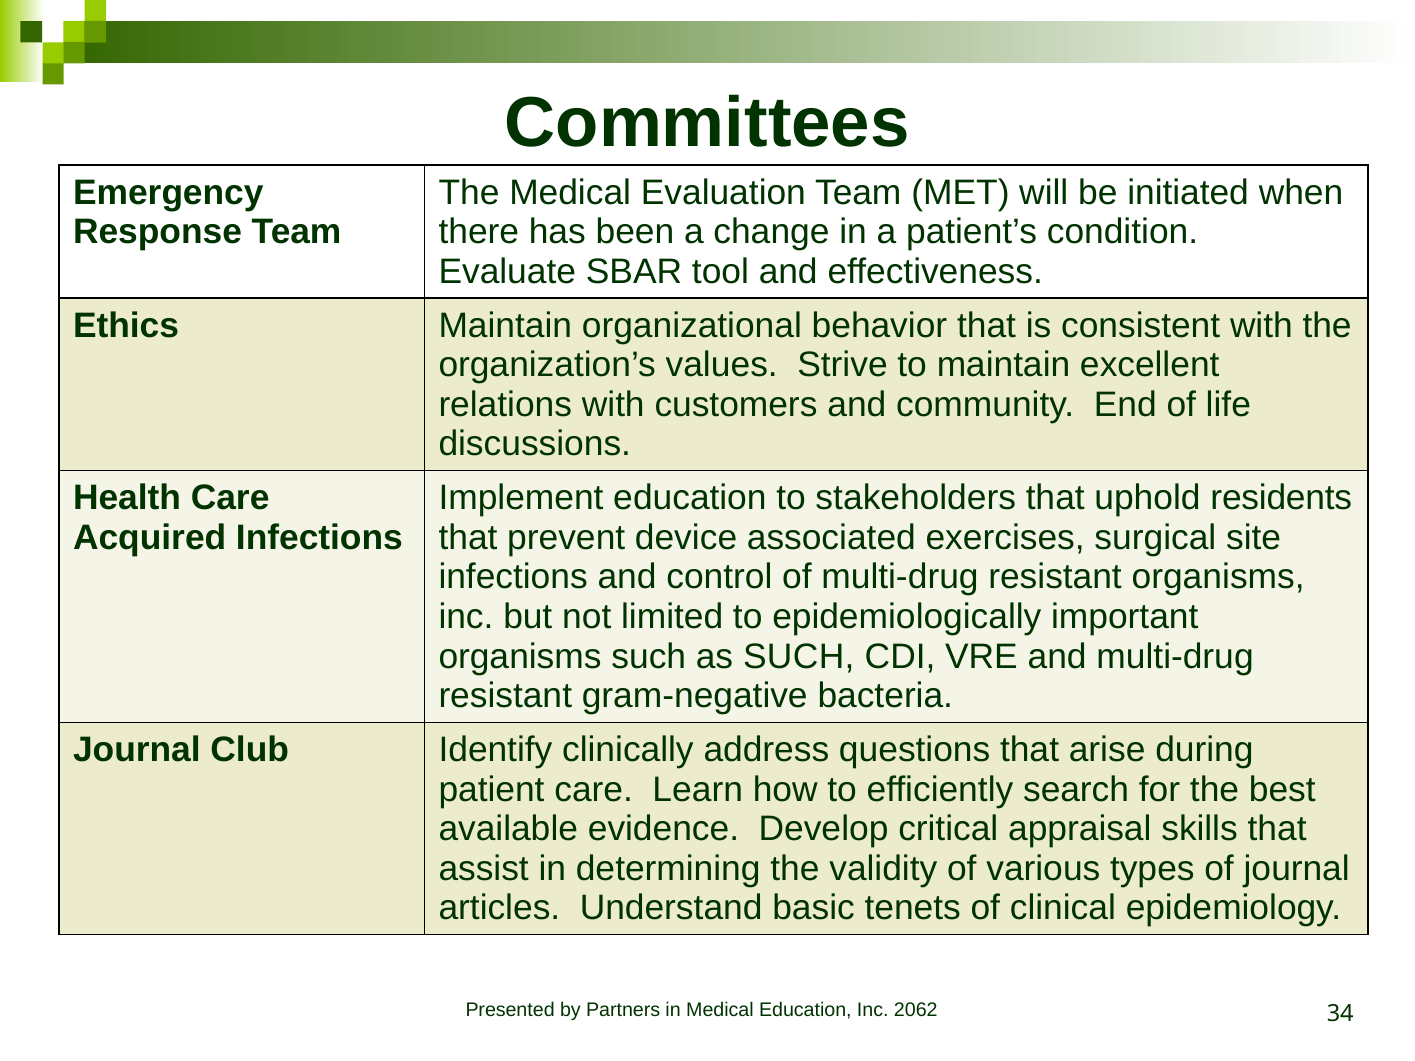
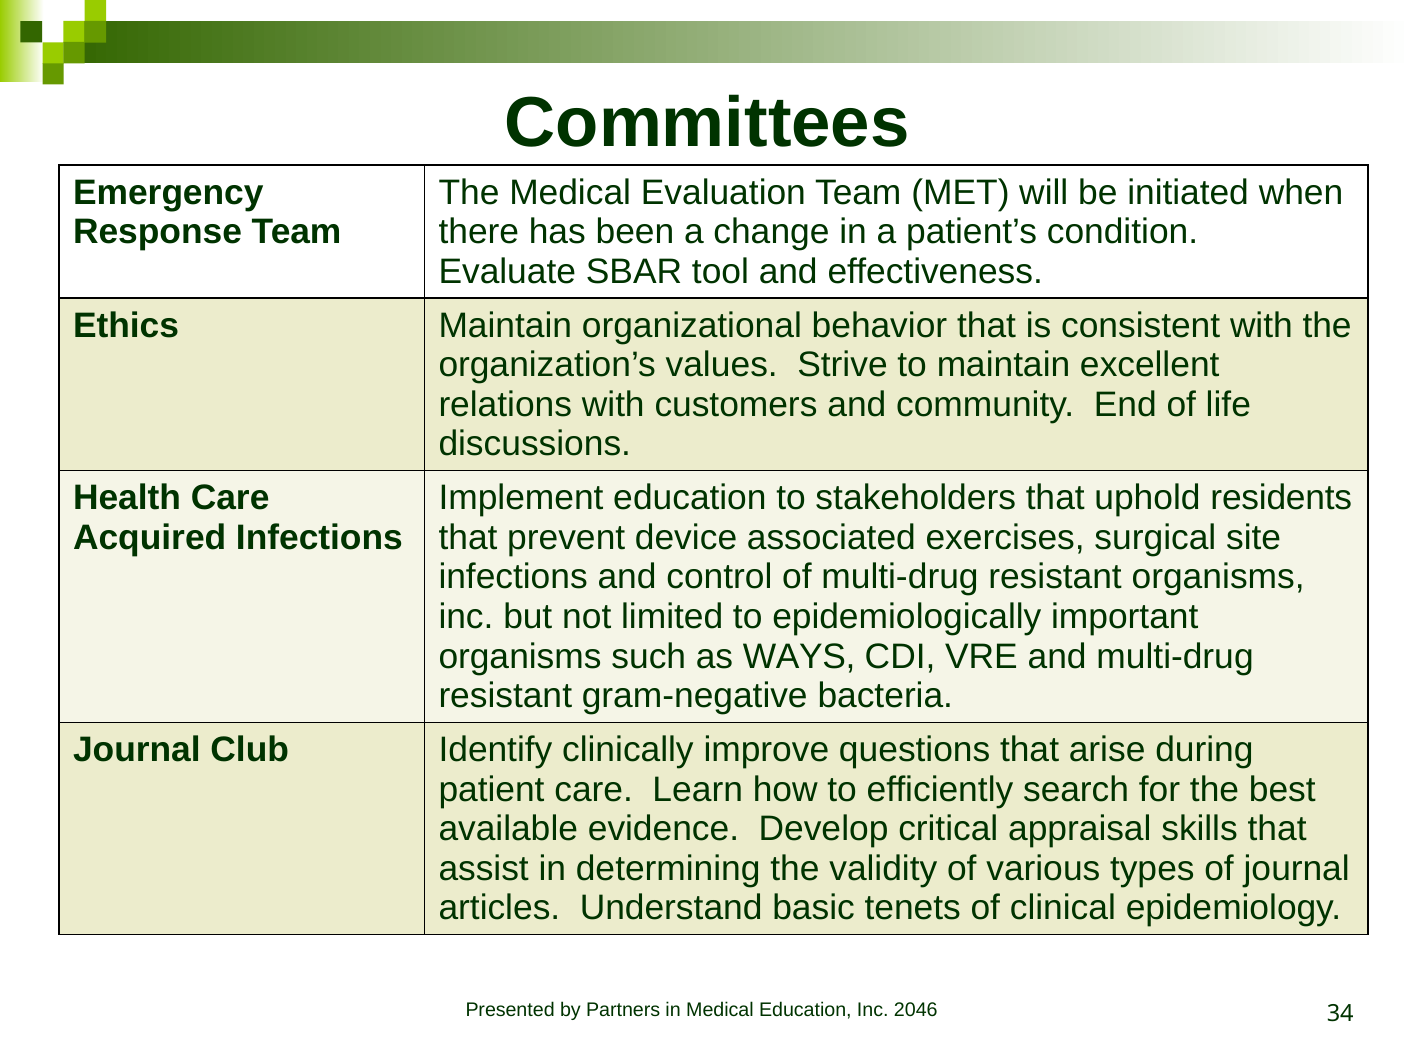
as SUCH: SUCH -> WAYS (799, 657)
address: address -> improve (766, 750)
2062: 2062 -> 2046 (916, 1011)
